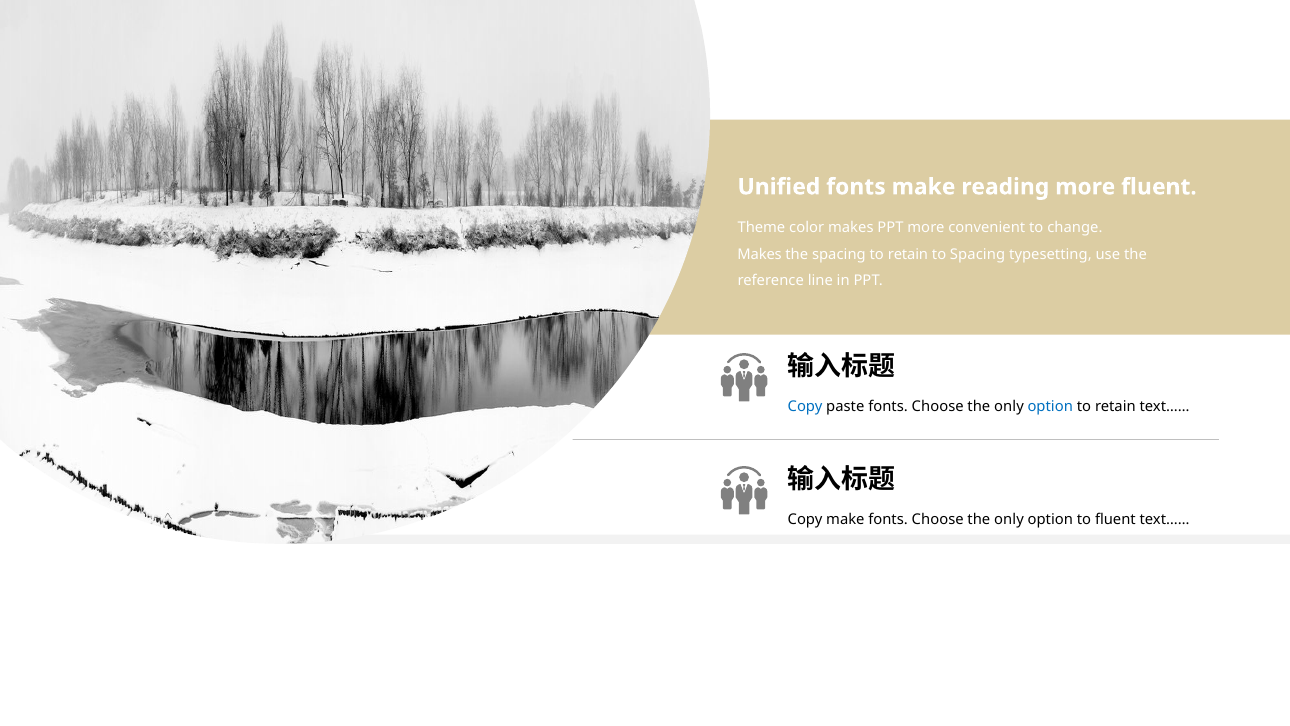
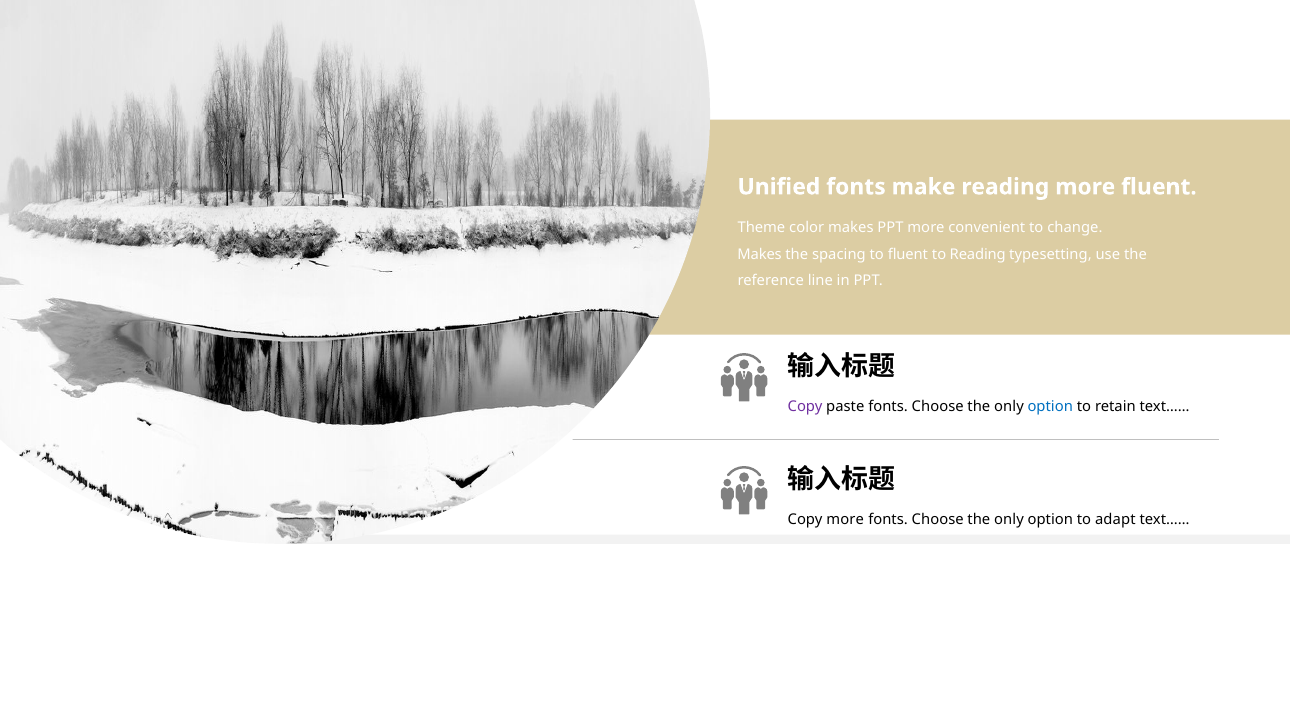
spacing to retain: retain -> fluent (908, 254)
to Spacing: Spacing -> Reading (978, 254)
Copy colour: blue -> purple (805, 406)
Copy make: make -> more (845, 519)
to fluent: fluent -> adapt (1115, 519)
